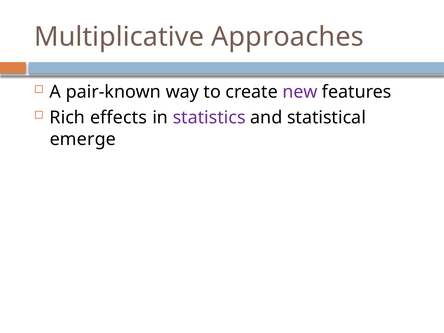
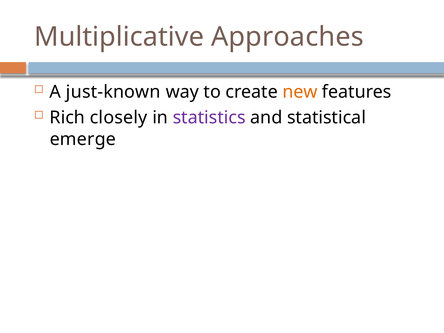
pair-known: pair-known -> just-known (113, 92)
new colour: purple -> orange (300, 92)
effects: effects -> closely (119, 118)
